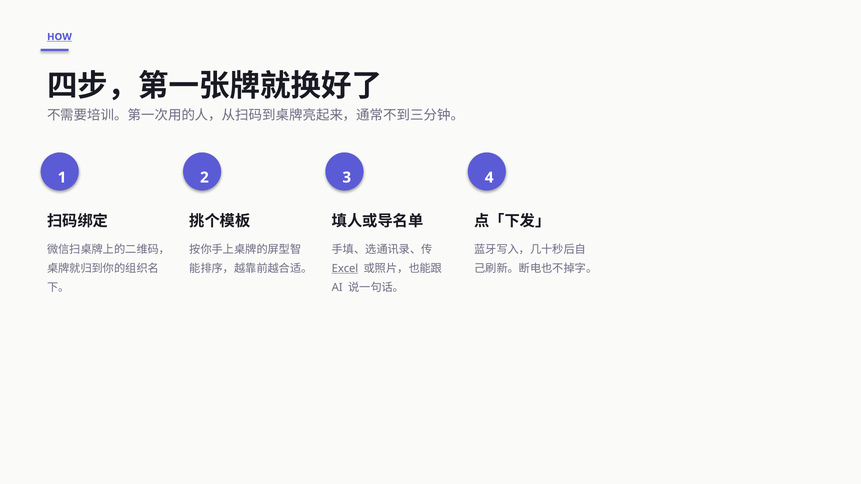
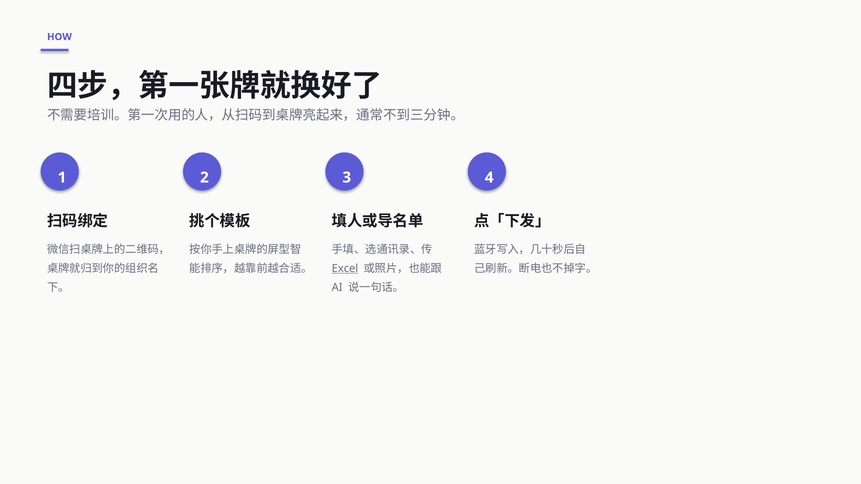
HOW underline: present -> none (59, 37)
